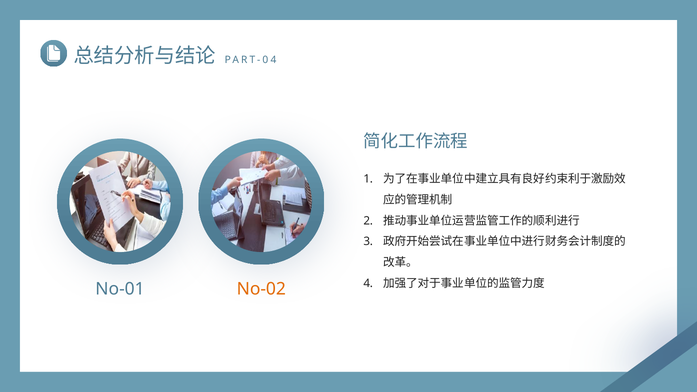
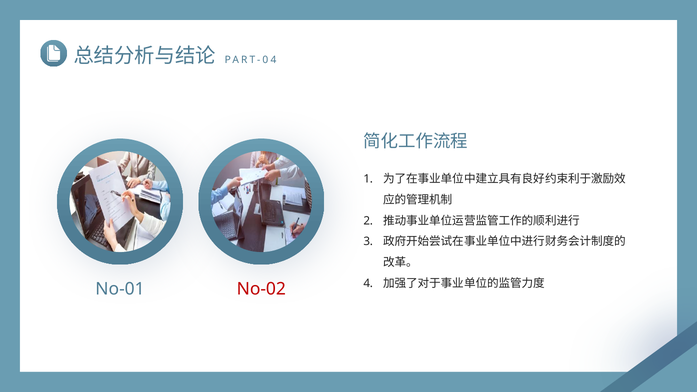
No-02 colour: orange -> red (261, 289)
